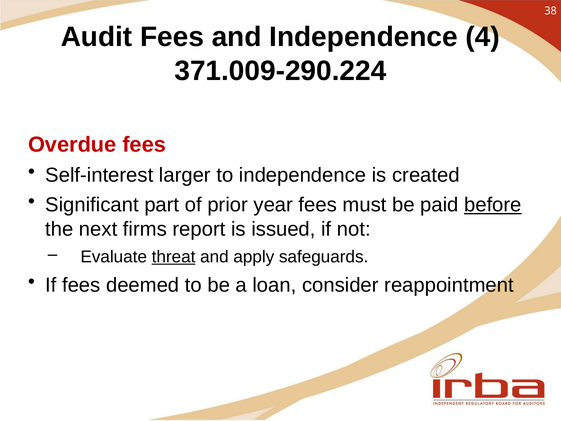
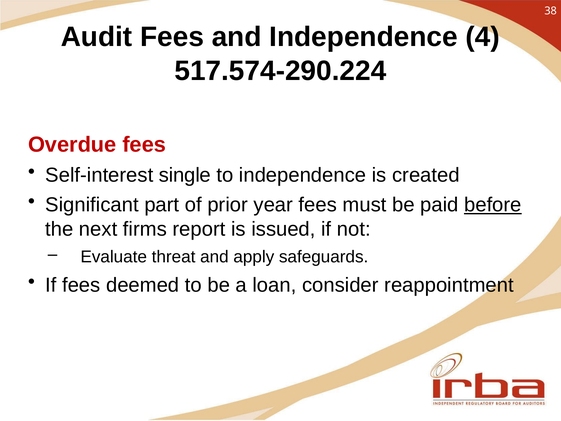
371.009-290.224: 371.009-290.224 -> 517.574-290.224 (280, 71)
larger: larger -> single (185, 175)
threat underline: present -> none (174, 257)
